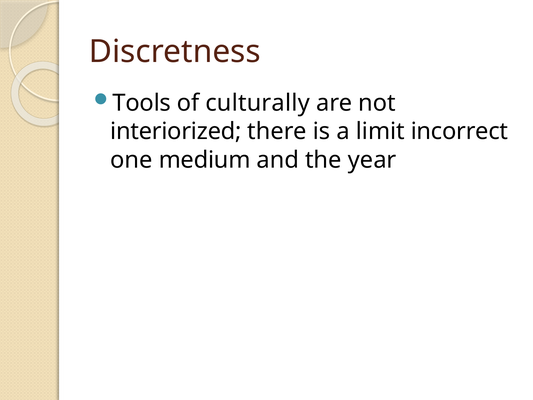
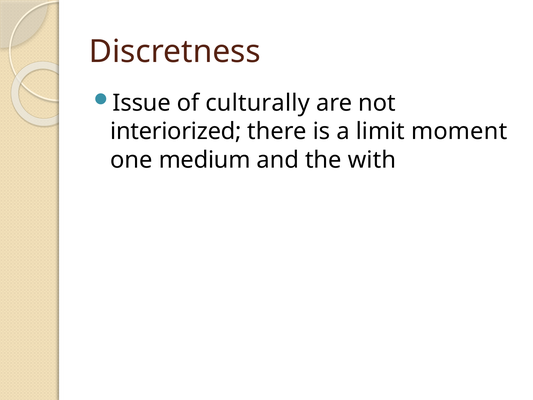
Tools: Tools -> Issue (142, 103)
incorrect: incorrect -> moment (459, 131)
year: year -> with (372, 160)
